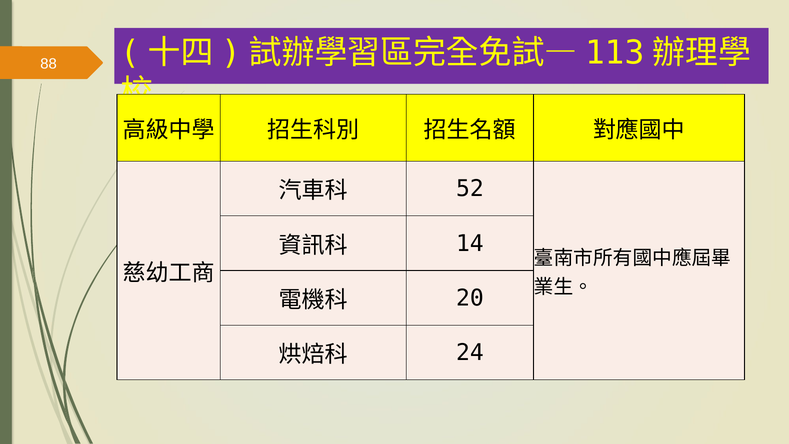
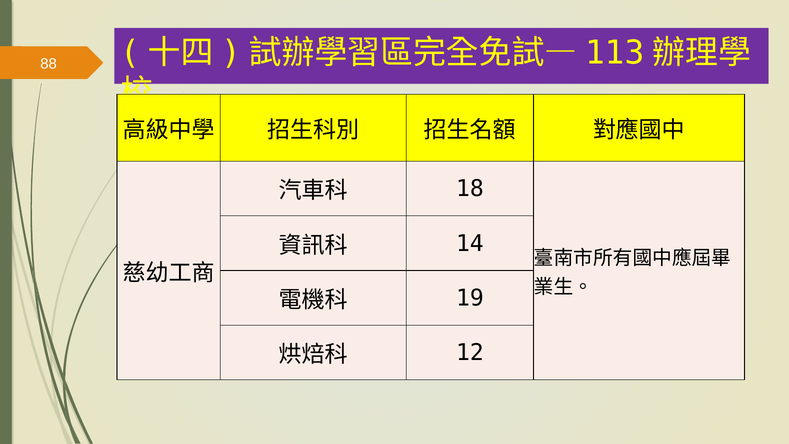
52: 52 -> 18 (470, 189)
20: 20 -> 19 (470, 298)
24: 24 -> 12 (470, 353)
